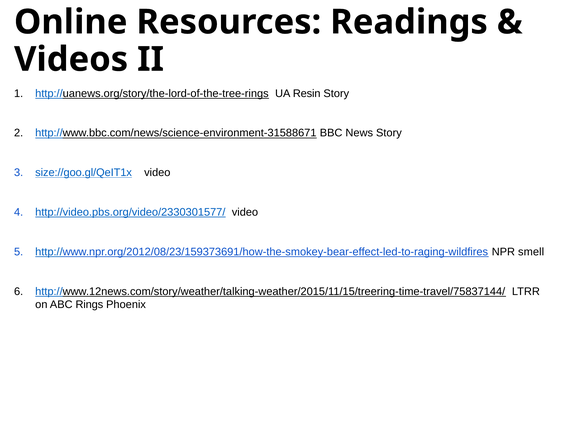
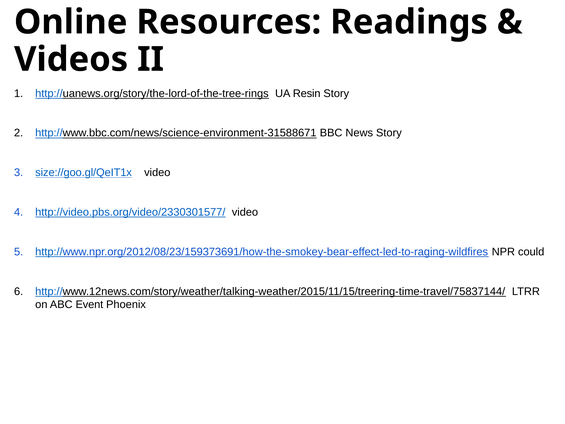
smell: smell -> could (531, 252)
Rings: Rings -> Event (89, 304)
